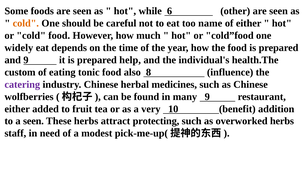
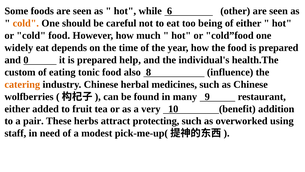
name: name -> being (210, 23)
and 9: 9 -> 0 (26, 60)
catering colour: purple -> orange (22, 84)
a seen: seen -> pair (33, 121)
overworked herbs: herbs -> using (282, 121)
